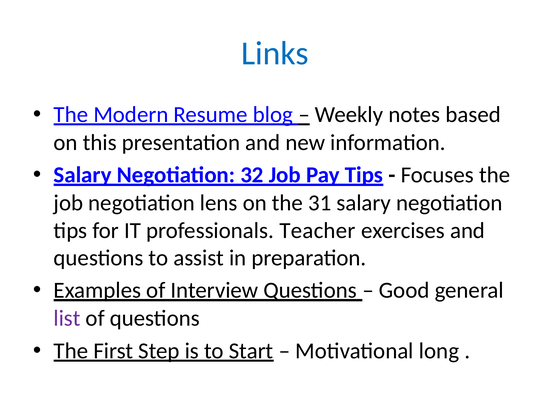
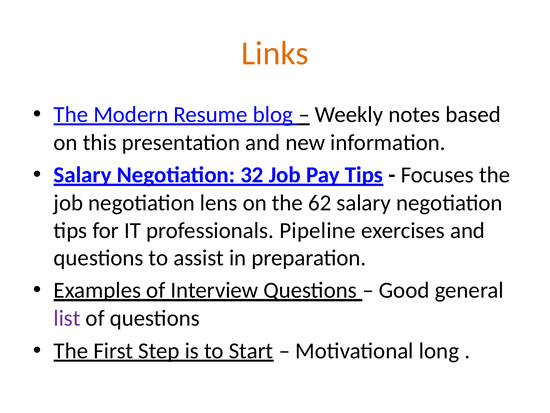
Links colour: blue -> orange (275, 53)
31: 31 -> 62 (320, 203)
Teacher: Teacher -> Pipeline (317, 230)
